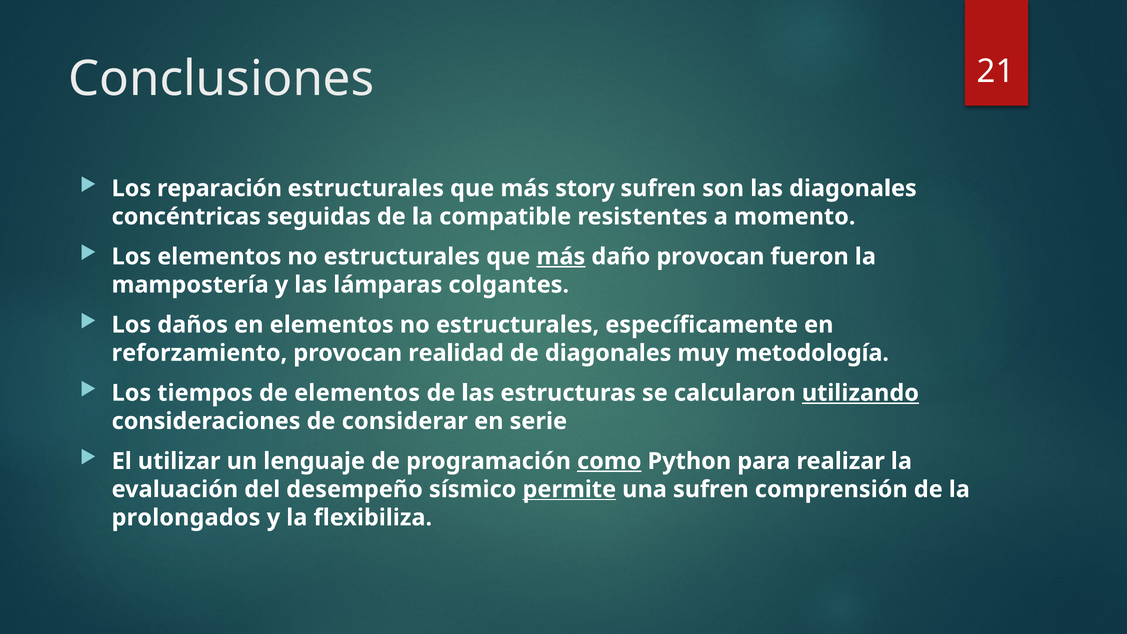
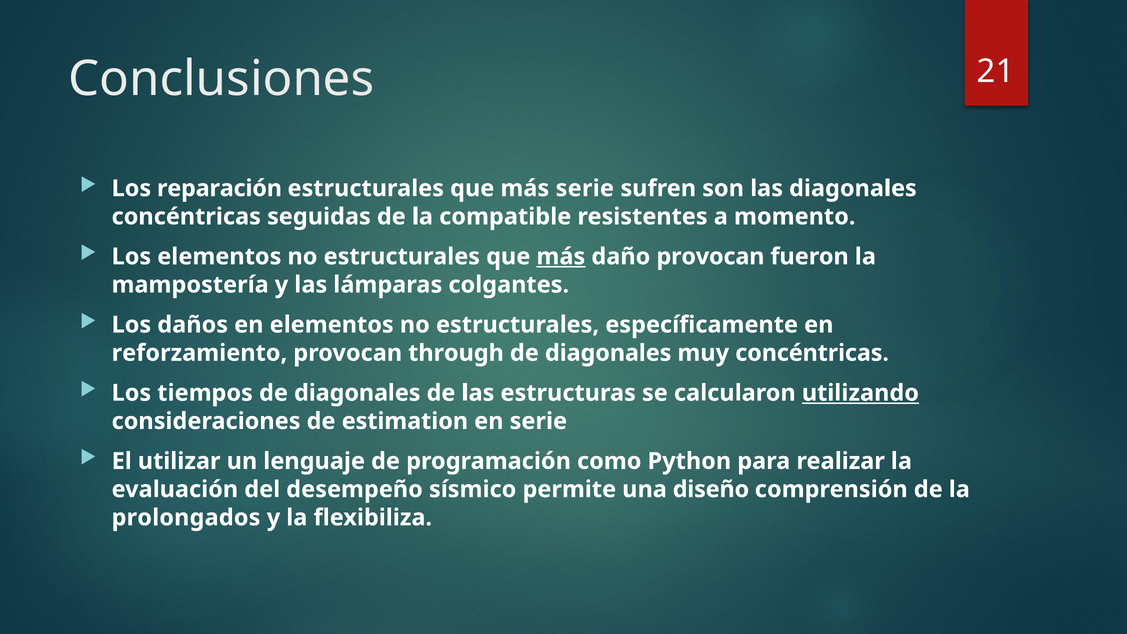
más story: story -> serie (585, 188)
realidad: realidad -> through (456, 353)
muy metodología: metodología -> concéntricas (812, 353)
tiempos de elementos: elementos -> diagonales (357, 393)
considerar: considerar -> estimation (405, 421)
como underline: present -> none (609, 461)
permite underline: present -> none (569, 489)
una sufren: sufren -> diseño (711, 489)
